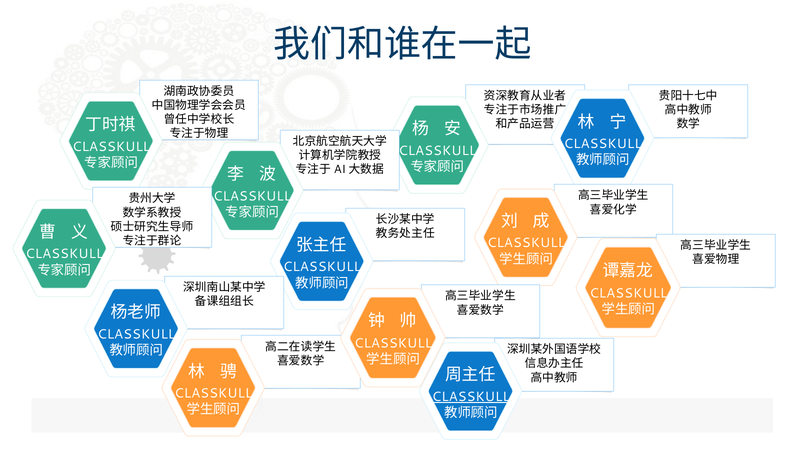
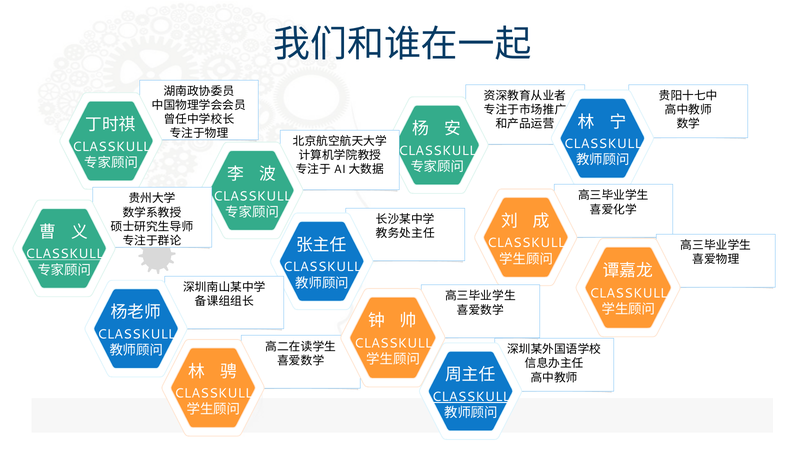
CLASSKULL underline: none -> present (64, 254)
